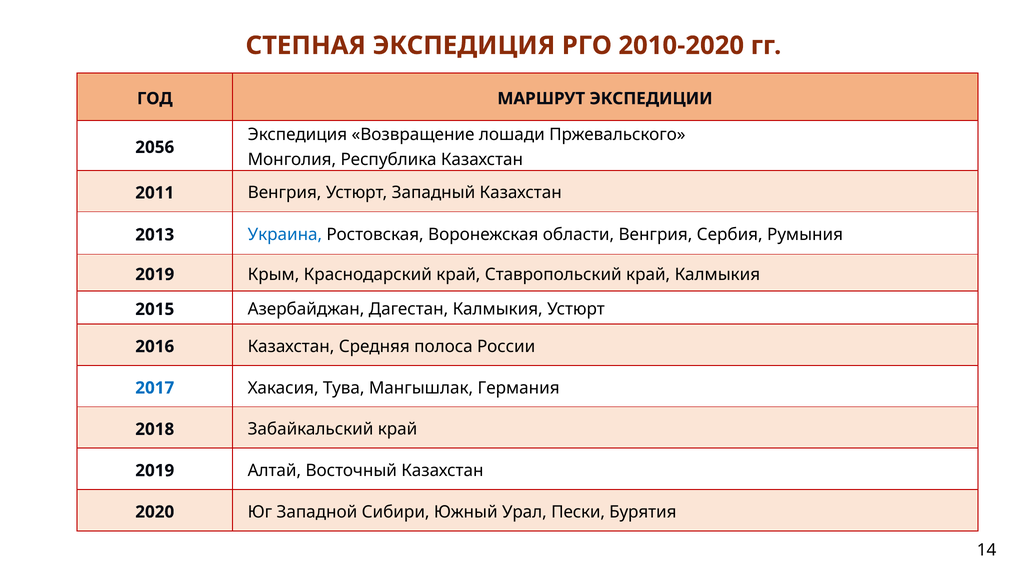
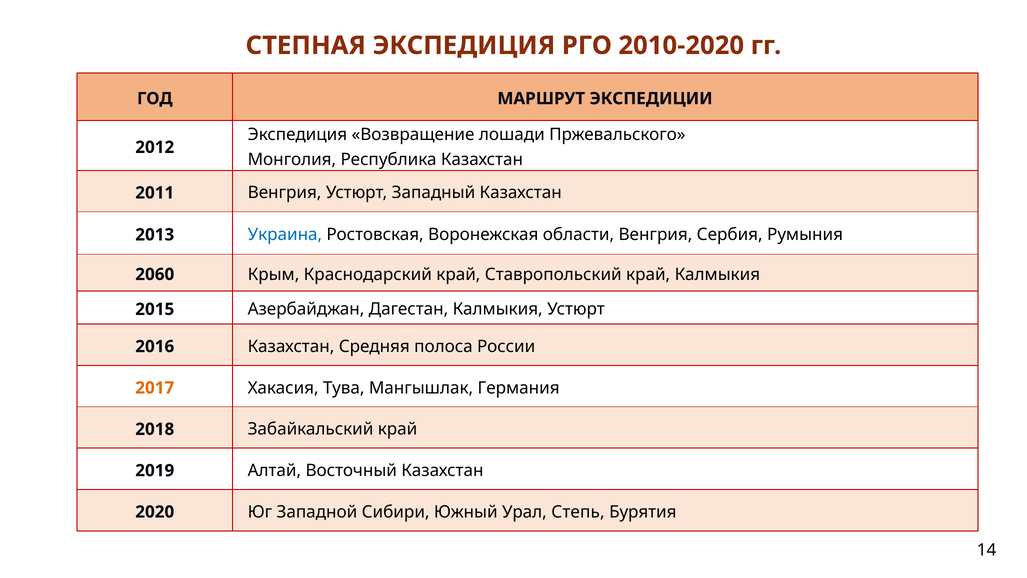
2056: 2056 -> 2012 (155, 147)
2019: 2019 -> 2060 (155, 274)
2017 colour: blue -> orange (155, 388)
Пески: Пески -> Степь (578, 512)
